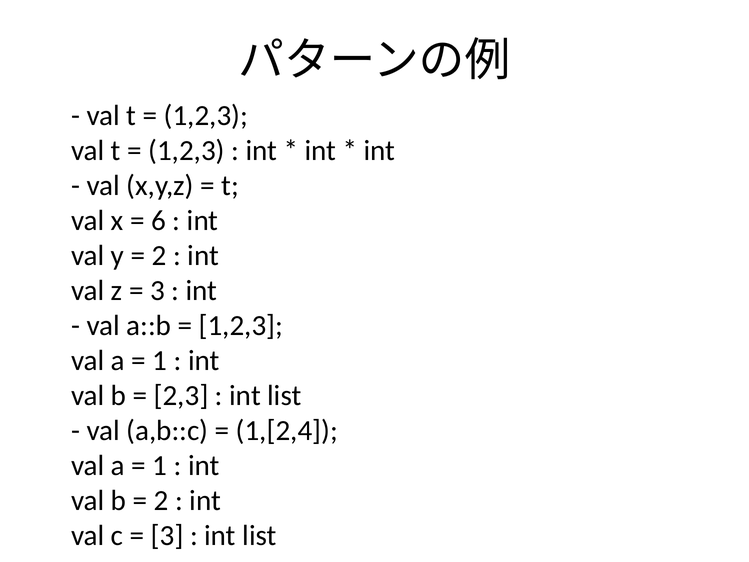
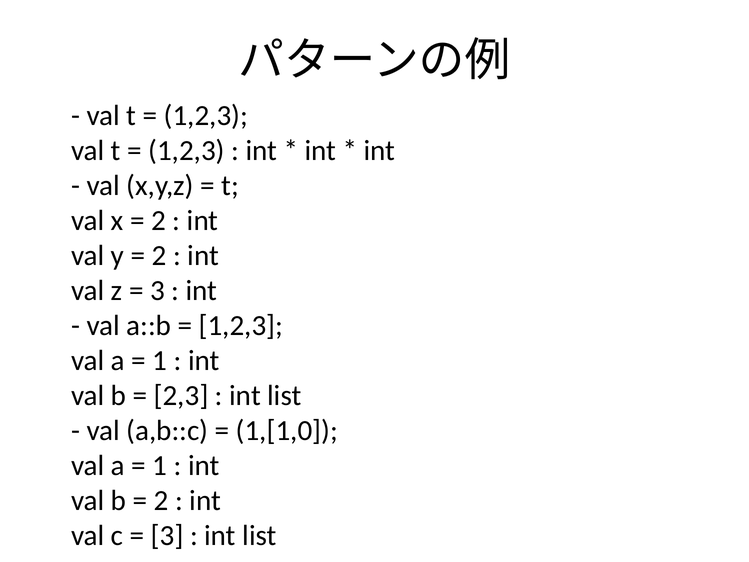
6: 6 -> 2 (159, 221)
1,[2,4: 1,[2,4 -> 1,[1,0 (287, 430)
